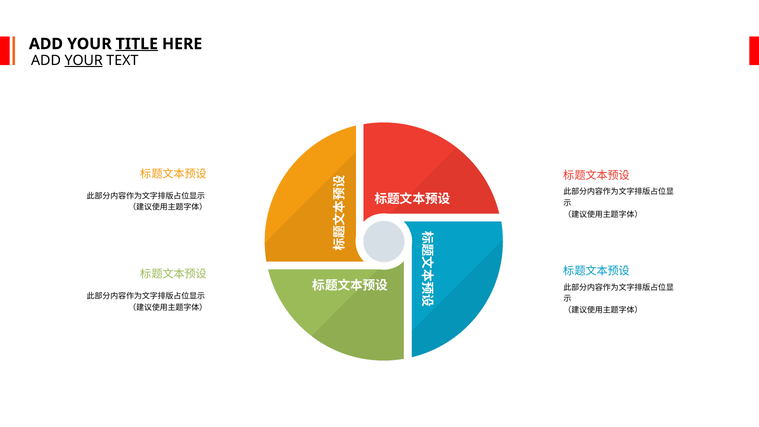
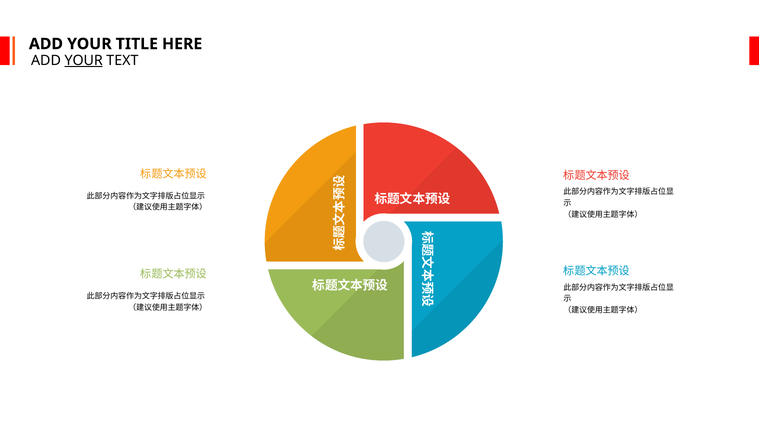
TITLE underline: present -> none (137, 44)
